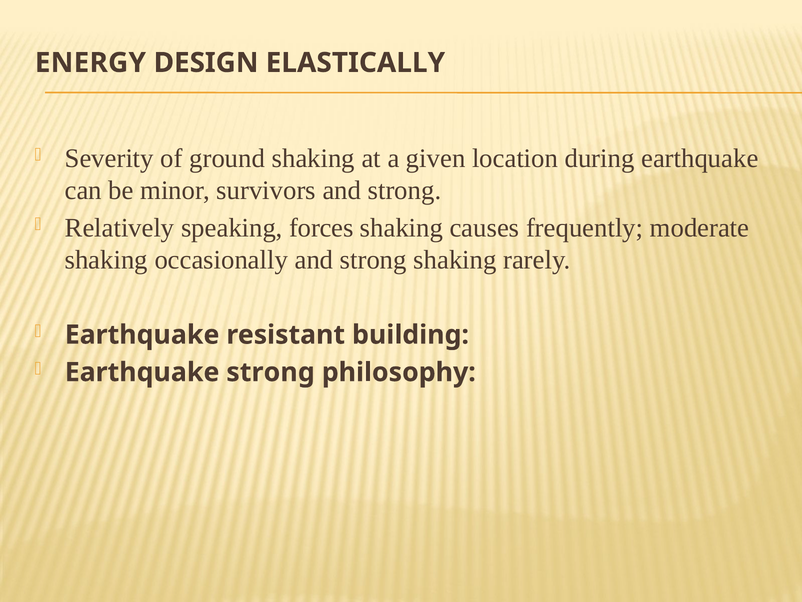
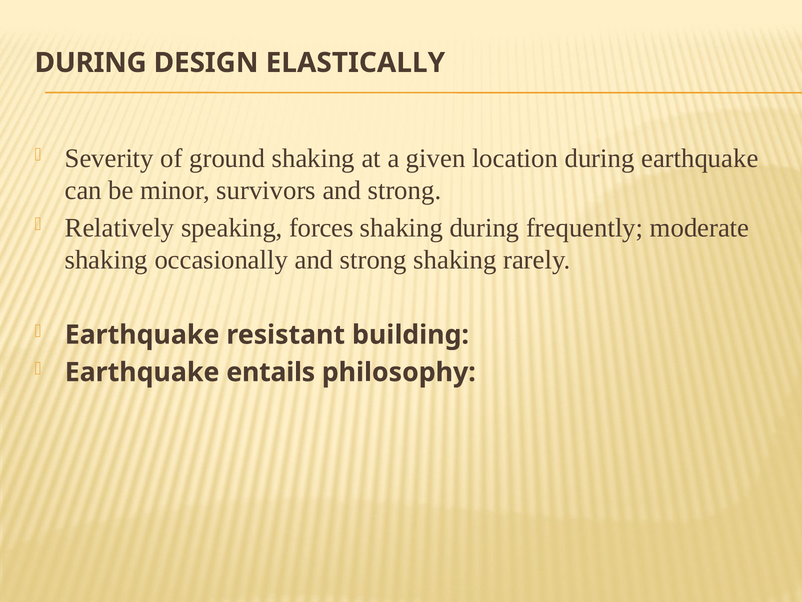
ENERGY: ENERGY -> DURING (91, 63)
shaking causes: causes -> during (485, 228)
Earthquake strong: strong -> entails (271, 372)
